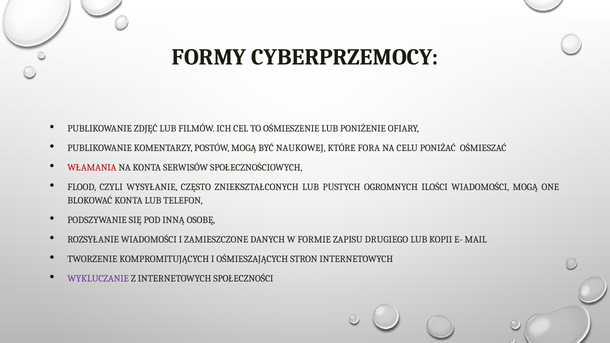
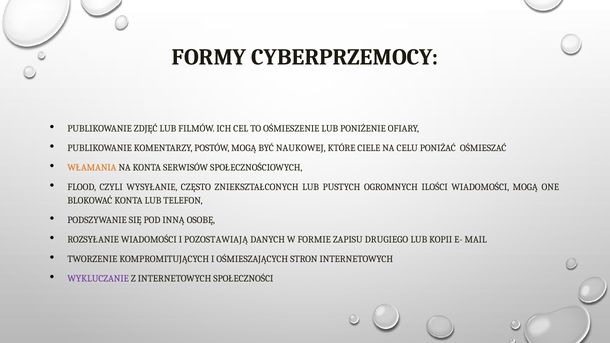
FORA: FORA -> CIELE (369, 148)
WŁAMANIA colour: red -> orange (92, 168)
ZAMIESZCZONE: ZAMIESZCZONE -> POZOSTAWIAJĄ (216, 239)
